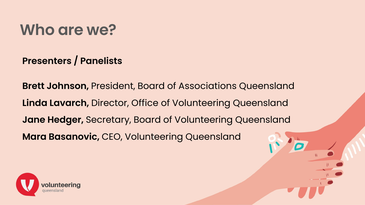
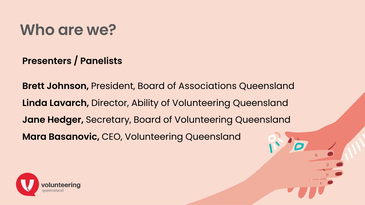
Office: Office -> Ability (145, 103)
